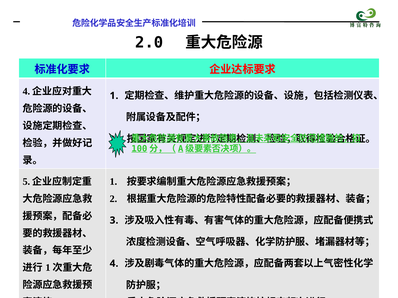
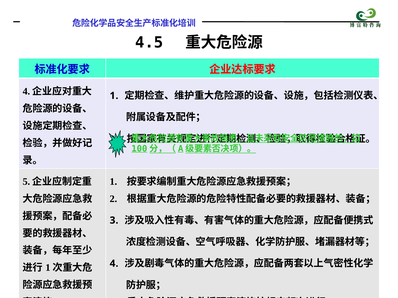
2.0: 2.0 -> 4.5 (149, 42)
